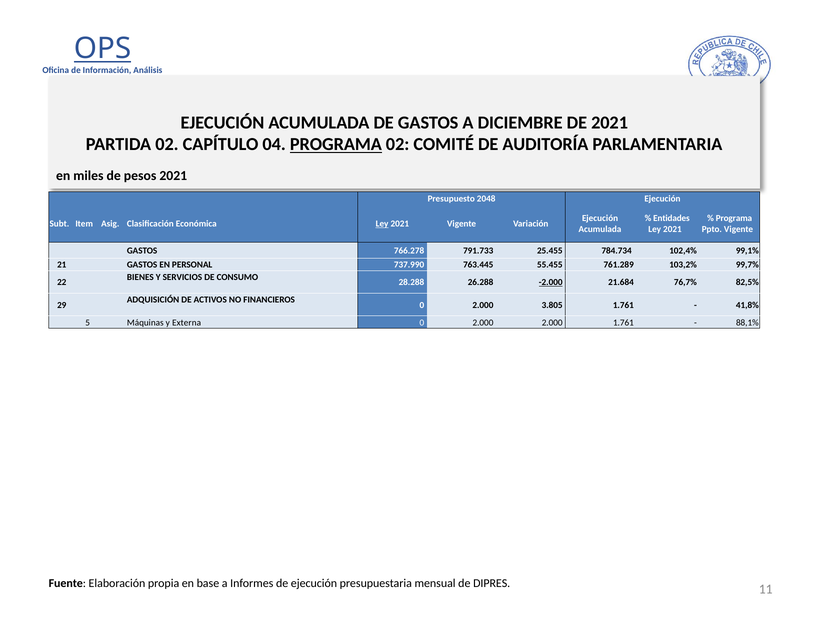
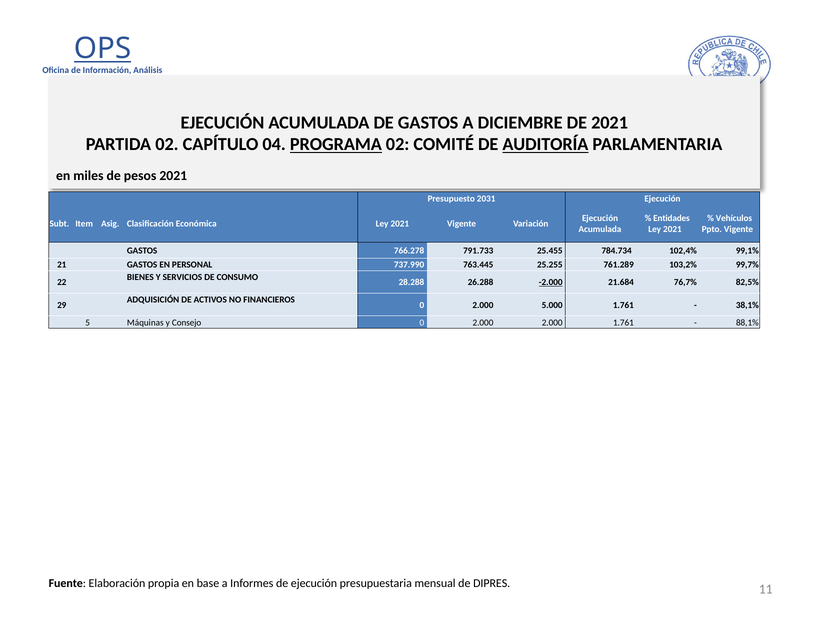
AUDITORÍA underline: none -> present (545, 144)
2048: 2048 -> 2031 (486, 199)
Programa: Programa -> Vehículos (734, 218)
Ley underline: present -> none (382, 223)
55.455: 55.455 -> 25.255 (550, 265)
3.805: 3.805 -> 5.000 (552, 305)
41,8%: 41,8% -> 38,1% (747, 305)
Externa: Externa -> Consejo (187, 322)
